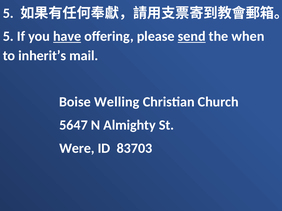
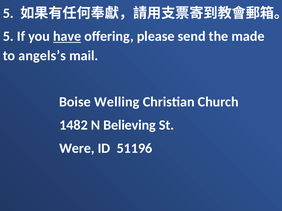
send underline: present -> none (192, 36)
when: when -> made (248, 36)
inherit’s: inherit’s -> angels’s (42, 56)
5647: 5647 -> 1482 (73, 125)
Almighty: Almighty -> Believing (130, 125)
83703: 83703 -> 51196 (134, 149)
